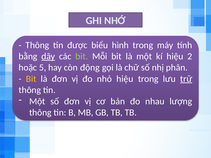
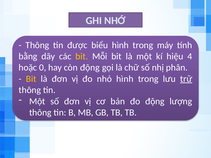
dãy underline: present -> none (48, 56)
bit colour: light green -> yellow (82, 56)
2: 2 -> 4 (190, 56)
5: 5 -> 0 (43, 68)
nhỏ hiệu: hiệu -> hình (125, 79)
đo nhau: nhau -> động (155, 101)
